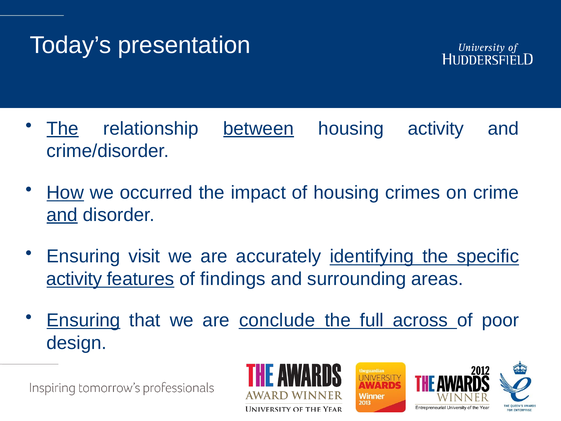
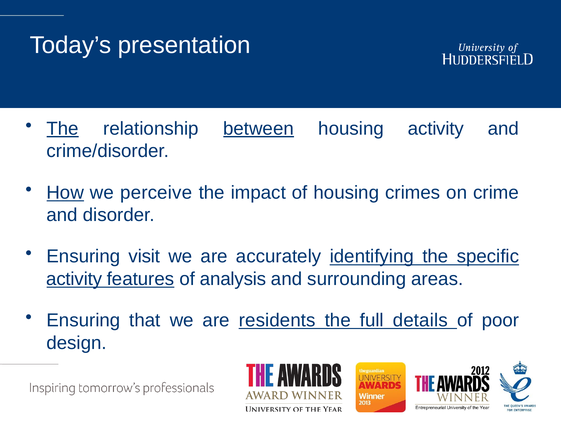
occurred: occurred -> perceive (156, 192)
and underline: present -> none (62, 215)
findings: findings -> analysis (233, 279)
Ensuring underline: present -> none (83, 320)
conclude: conclude -> residents (277, 320)
across: across -> details (420, 320)
